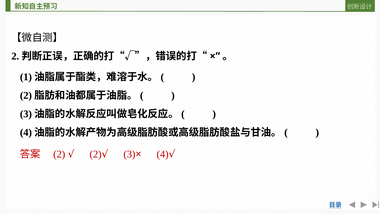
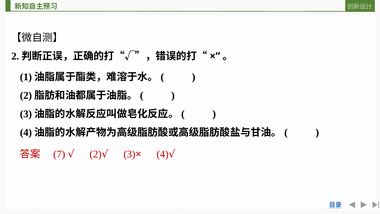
2: 2 -> 7 (59, 154)
